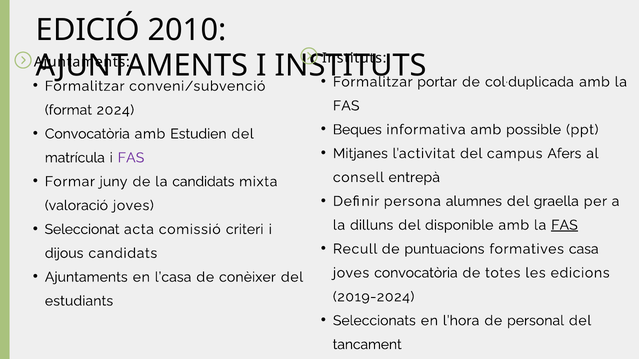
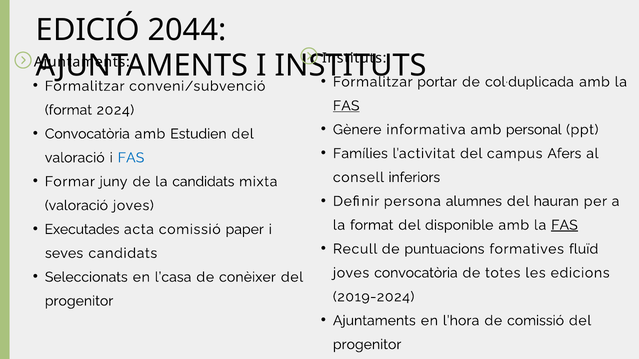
2010: 2010 -> 2044 (187, 30)
FAS underline: none -> present (346, 106)
Beques: Beques -> Gènere (357, 130)
possible: possible -> personal (534, 130)
Mitjanes: Mitjanes -> Famílies (360, 154)
matrícula: matrícula -> valoració (75, 158)
FAS colour: purple -> blue (131, 158)
entrepà: entrepà -> inferiors (414, 178)
graella: graella -> hauran (556, 201)
la dilluns: dilluns -> format (372, 225)
Seleccionat: Seleccionat -> Executades (82, 230)
criteri: criteri -> paper (245, 230)
casa: casa -> fluïd (584, 249)
dijous: dijous -> seves (64, 254)
Ajuntaments: Ajuntaments -> Seleccionats (86, 277)
estudiants: estudiants -> progenitor (79, 301)
Seleccionats: Seleccionats -> Ajuntaments (374, 321)
de personal: personal -> comissió (536, 321)
tancament: tancament -> progenitor (367, 345)
